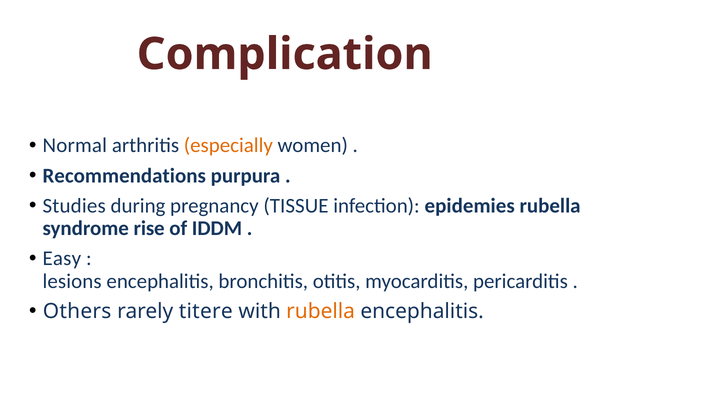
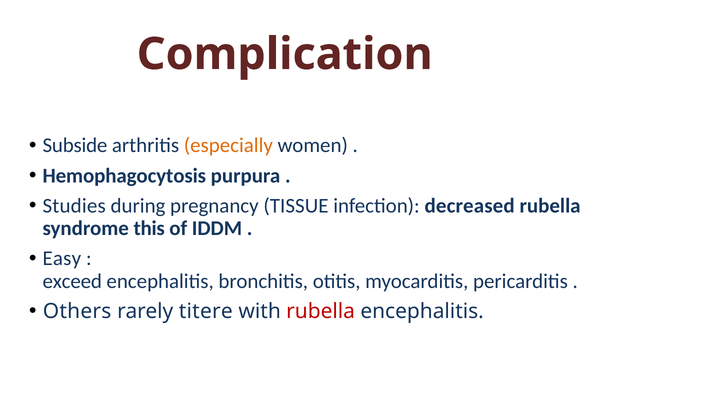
Normal: Normal -> Subside (75, 146)
Recommendations: Recommendations -> Hemophagocytosis (124, 176)
epidemies: epidemies -> decreased (470, 206)
rise: rise -> this (149, 228)
lesions: lesions -> exceed (72, 281)
rubella colour: orange -> red (321, 311)
